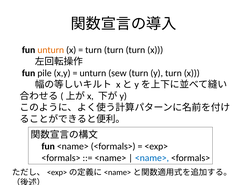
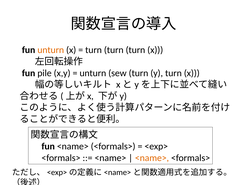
<name> colour: blue -> orange (152, 158)
